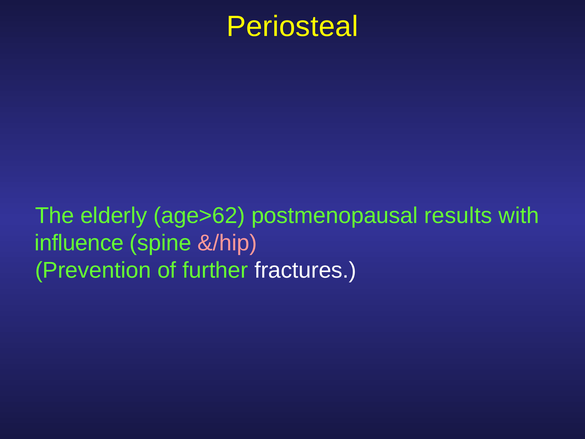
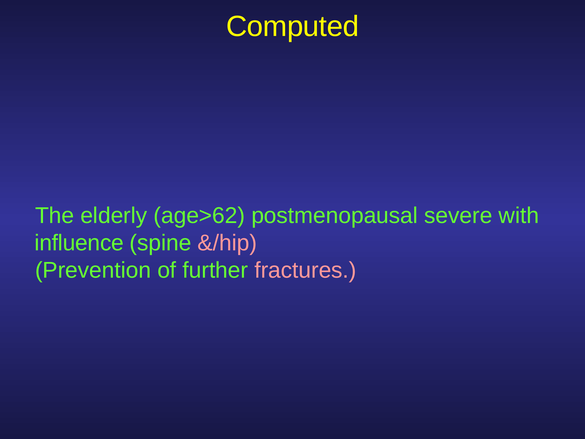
Periosteal: Periosteal -> Computed (293, 26)
results: results -> severe (458, 216)
fractures colour: white -> pink (305, 270)
